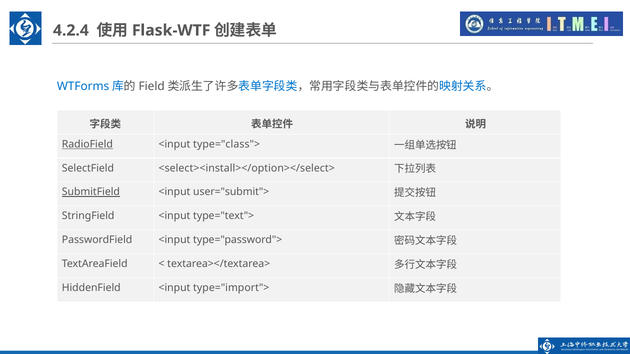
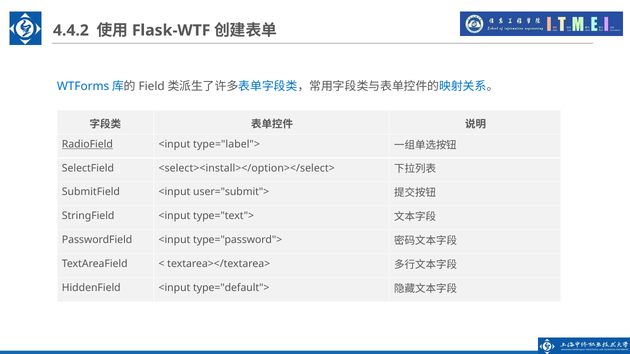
4.2.4: 4.2.4 -> 4.4.2 (71, 30)
type="class">: type="class"> -> type="label"> (227, 144)
SubmitField underline: present -> none (91, 192)
type="import">: type="import"> -> type="default"> (231, 288)
